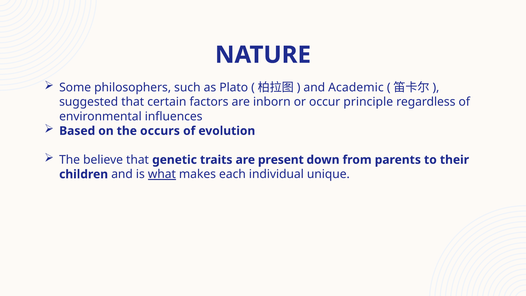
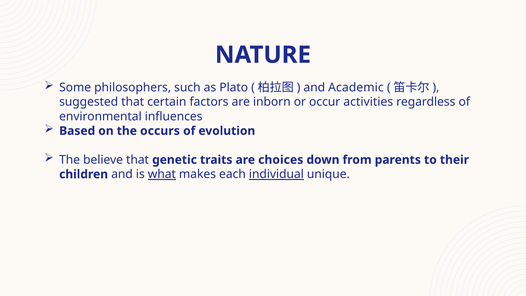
principle: principle -> activities (368, 102)
present: present -> choices (281, 160)
individual underline: none -> present (276, 174)
